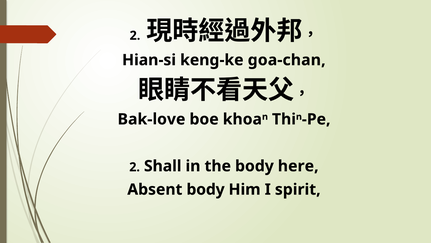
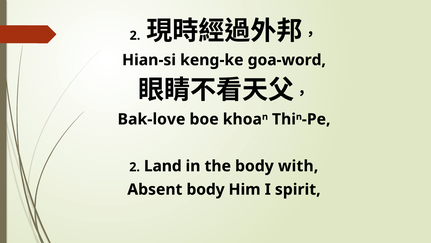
goa-chan: goa-chan -> goa-word (287, 60)
Shall: Shall -> Land (163, 166)
here: here -> with (298, 166)
